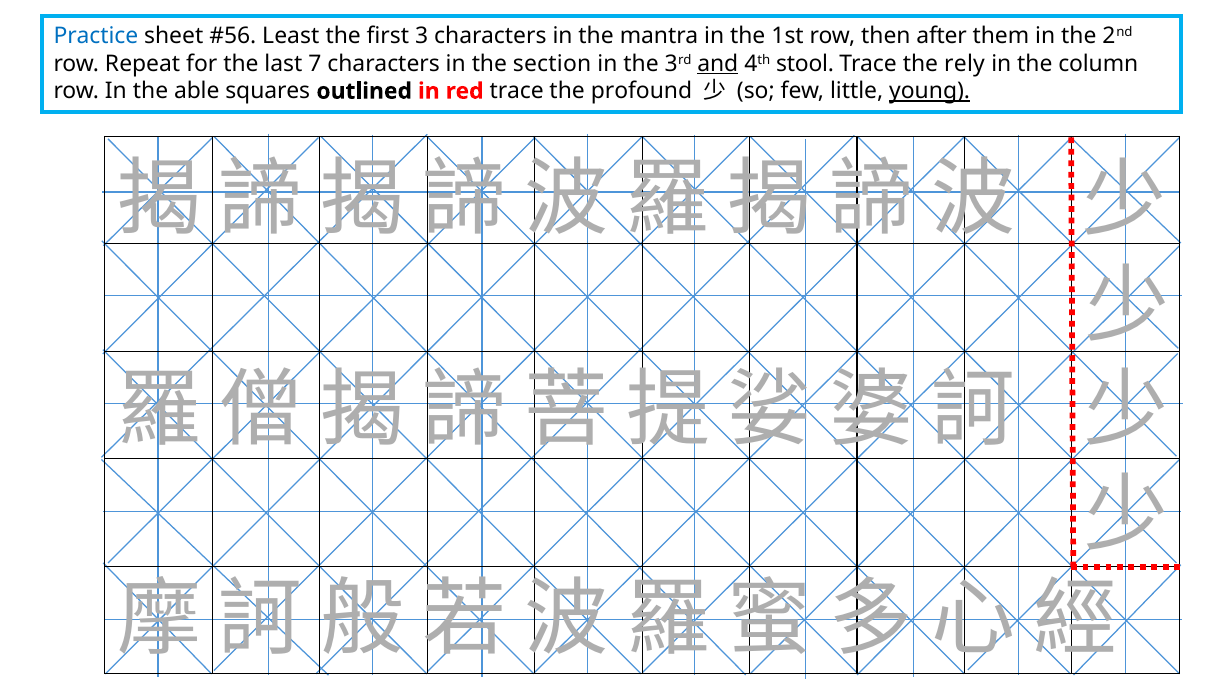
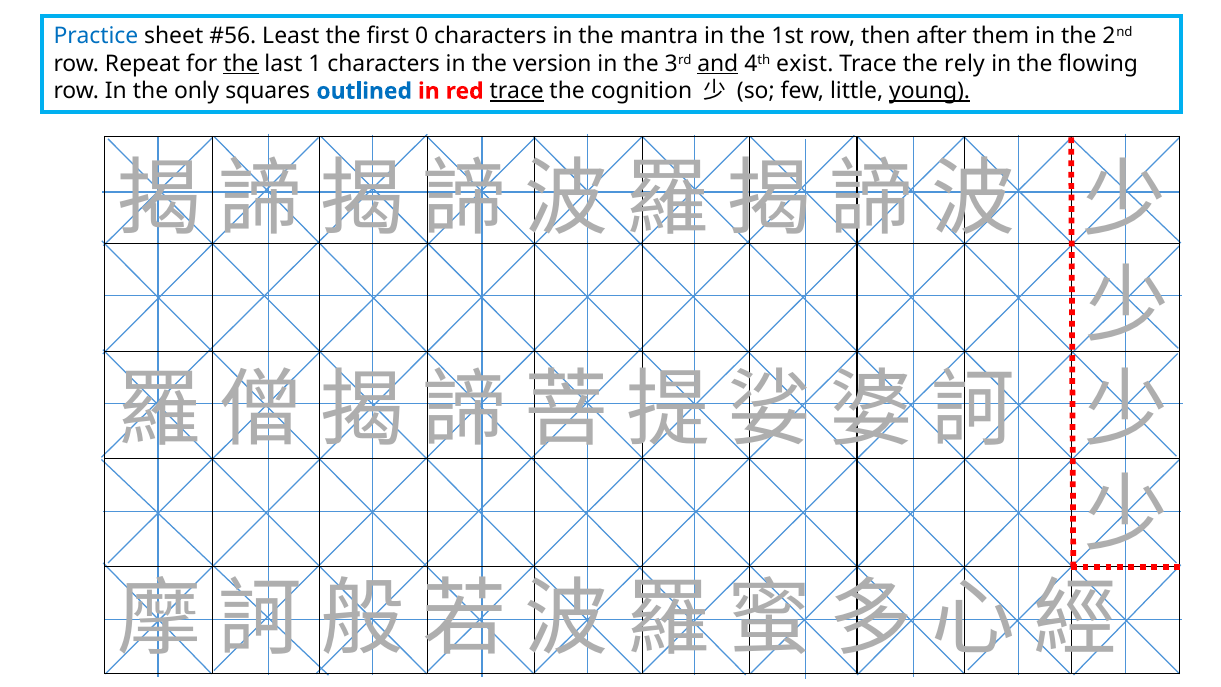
3: 3 -> 0 (422, 36)
the underline: none -> present (241, 64)
7: 7 -> 1 (315, 64)
section: section -> version (552, 64)
stool: stool -> exist (805, 64)
column: column -> flowing (1098, 64)
able: able -> only (197, 91)
outlined colour: black -> blue (364, 91)
trace underline: none -> present (517, 91)
profound: profound -> cognition (641, 91)
